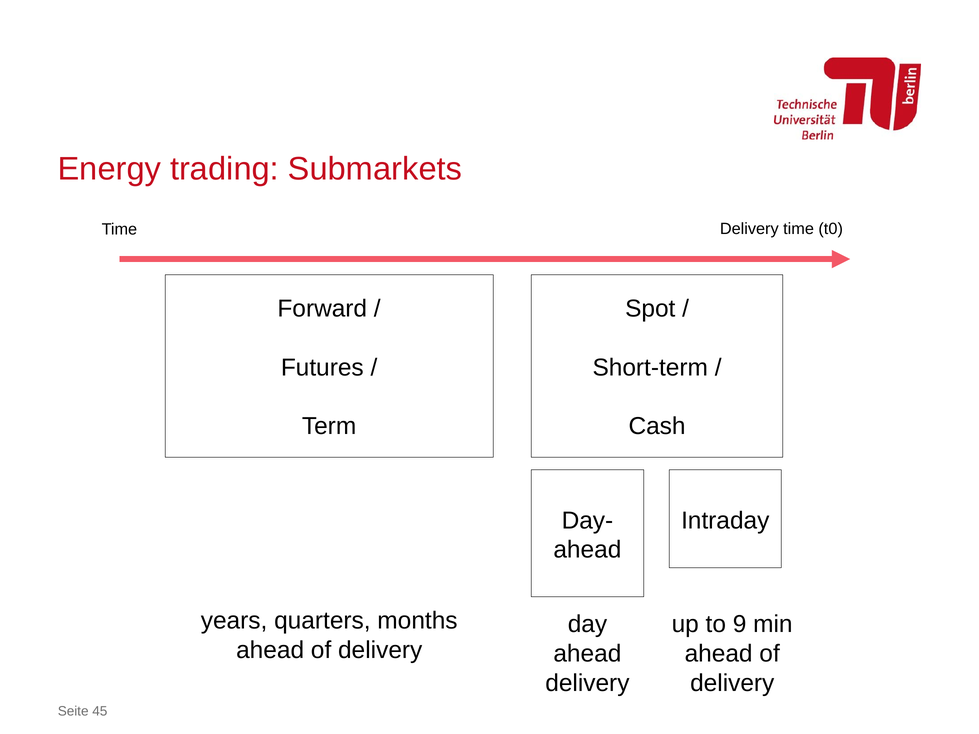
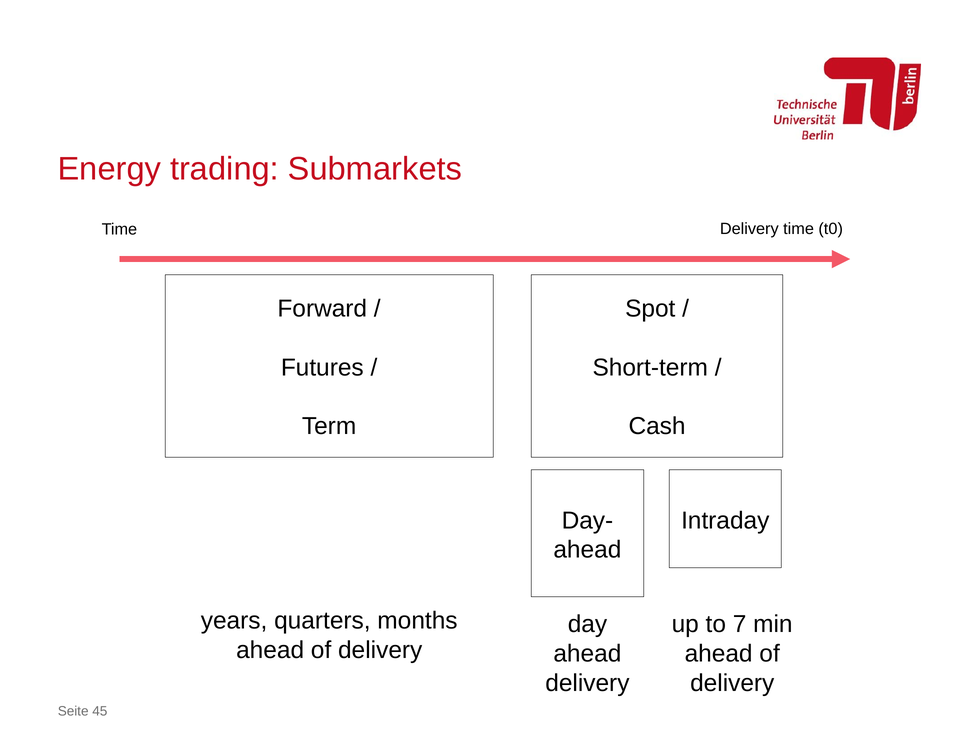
9: 9 -> 7 (740, 624)
